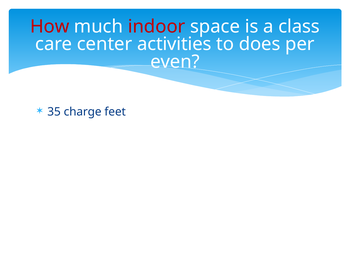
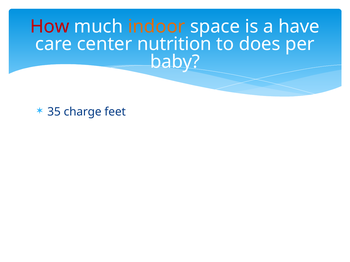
indoor colour: red -> orange (157, 27)
class: class -> have (299, 27)
activities: activities -> nutrition (174, 44)
even: even -> baby (175, 62)
